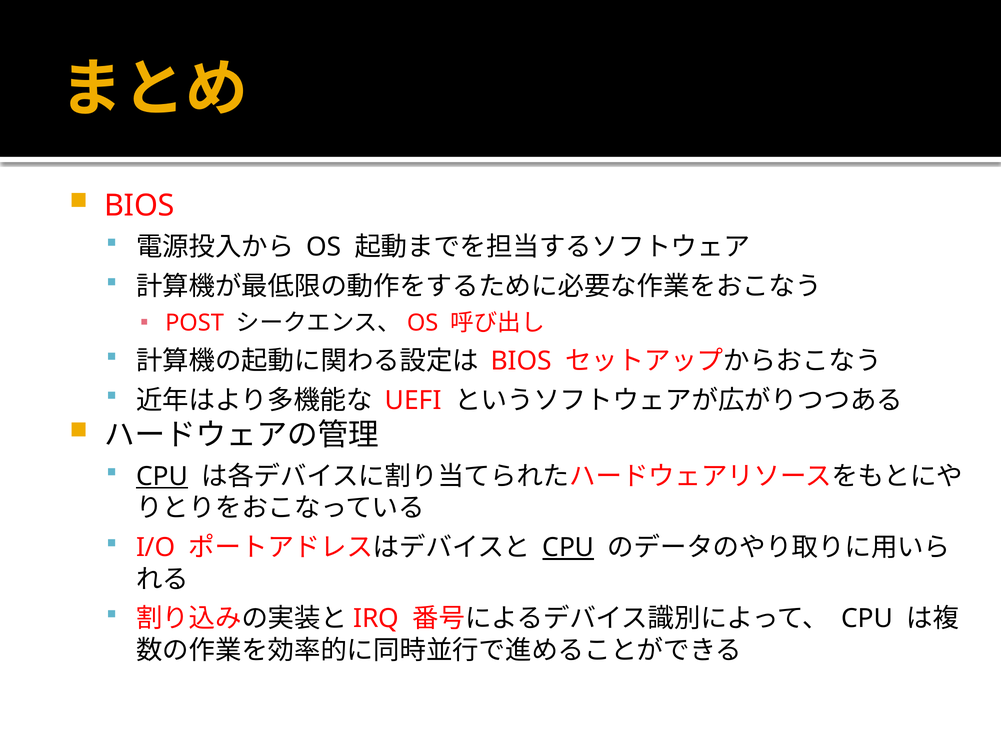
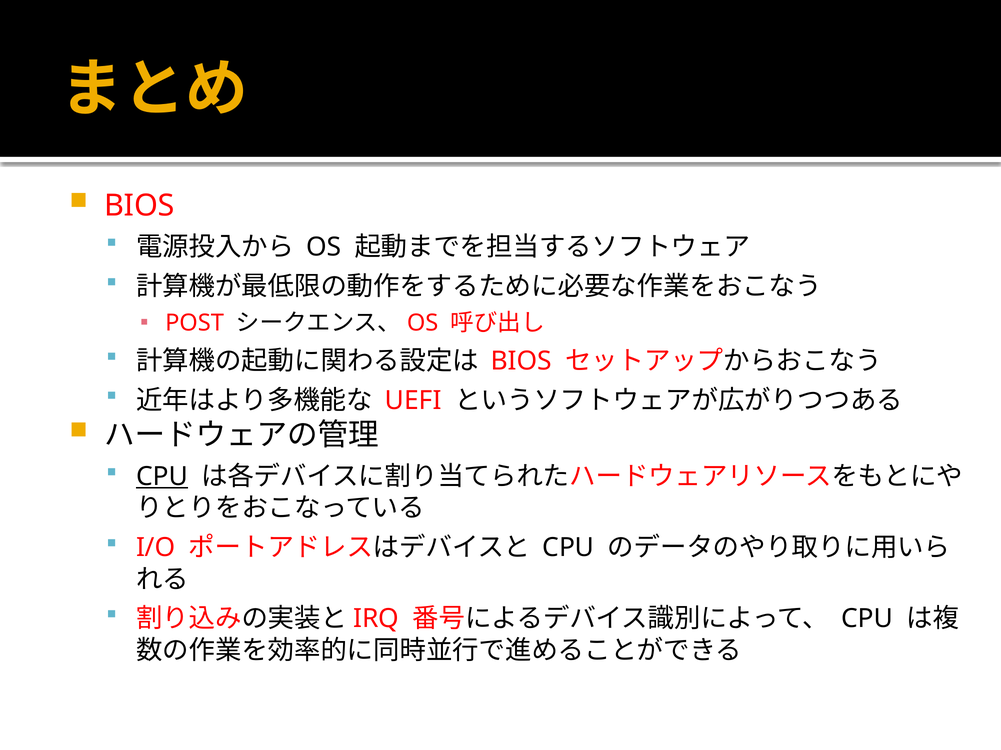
CPU underline: present -> none (568, 548)
